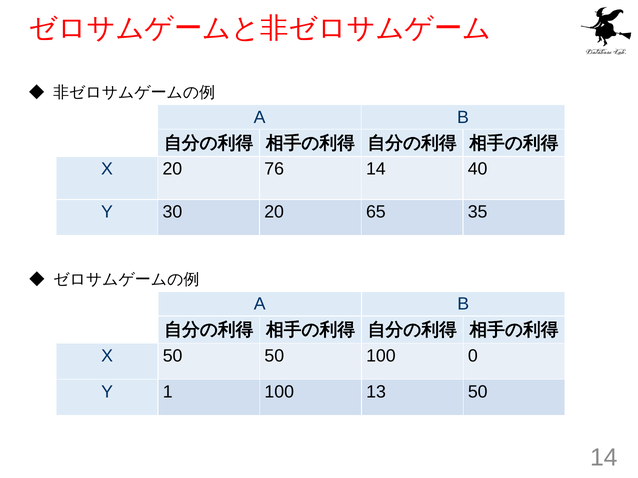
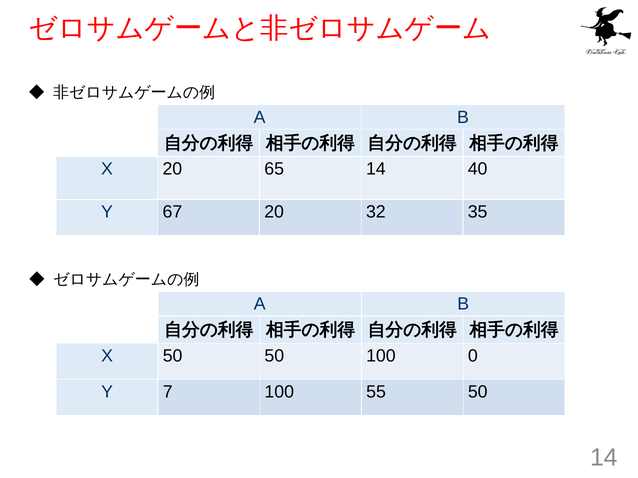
76: 76 -> 65 (274, 169)
30: 30 -> 67 (172, 212)
65: 65 -> 32 (376, 212)
1: 1 -> 7 (168, 392)
13: 13 -> 55 (376, 392)
